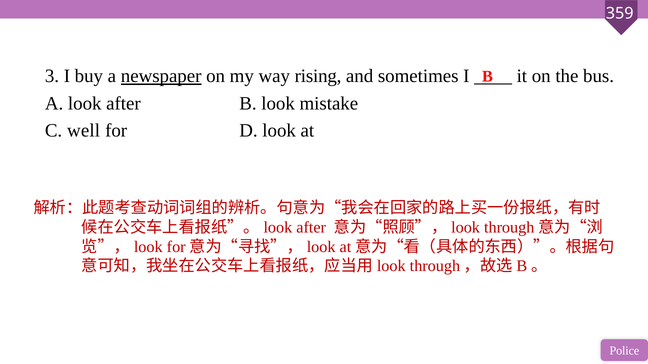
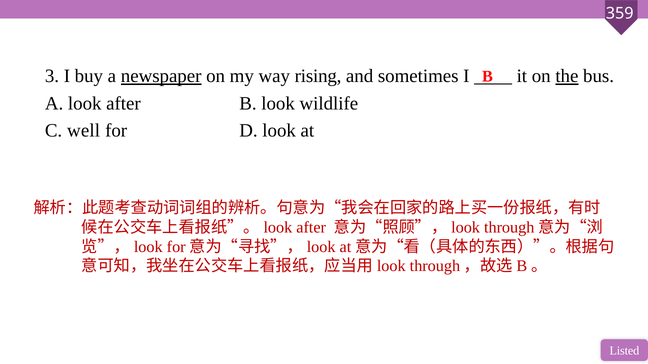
the underline: none -> present (567, 76)
mistake: mistake -> wildlife (329, 104)
Police: Police -> Listed (624, 351)
